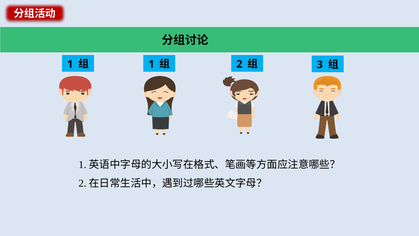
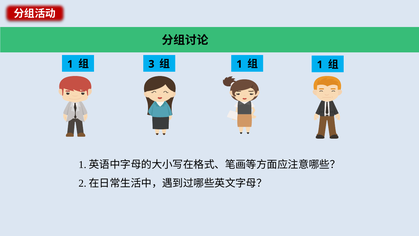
1: 1 -> 3 (151, 64)
2: 2 -> 1 (239, 64)
3: 3 -> 1 (320, 65)
